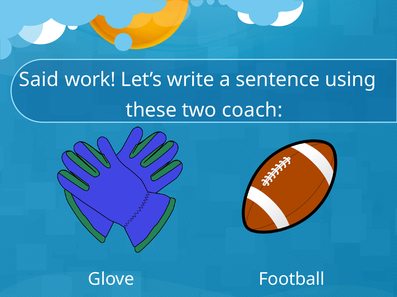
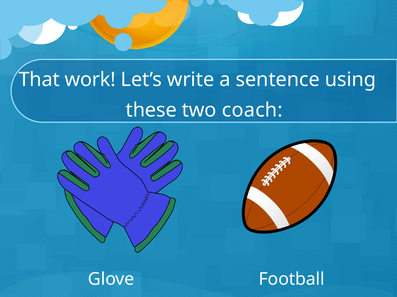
Said: Said -> That (39, 80)
